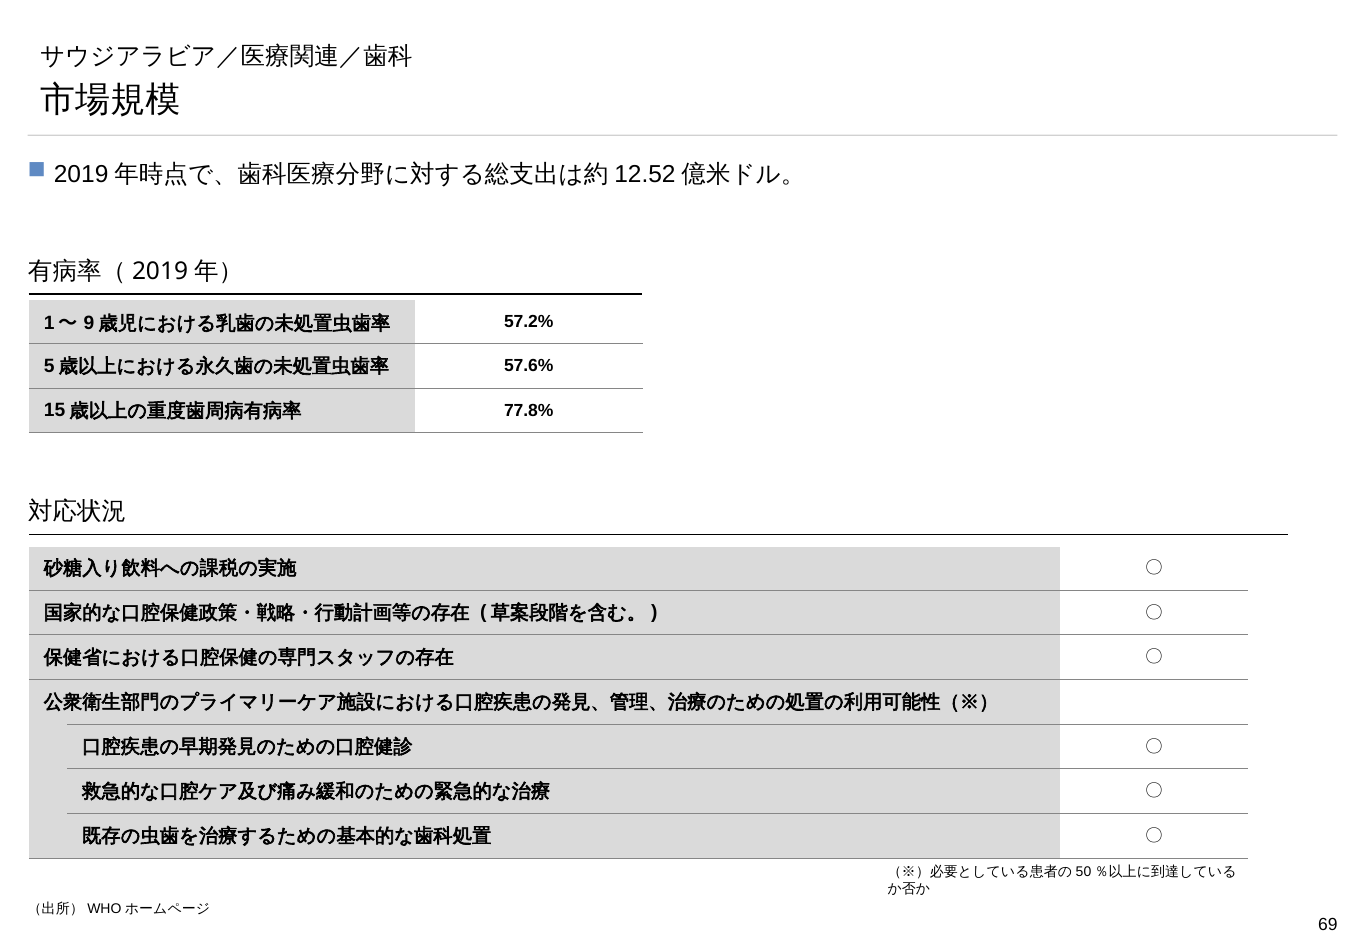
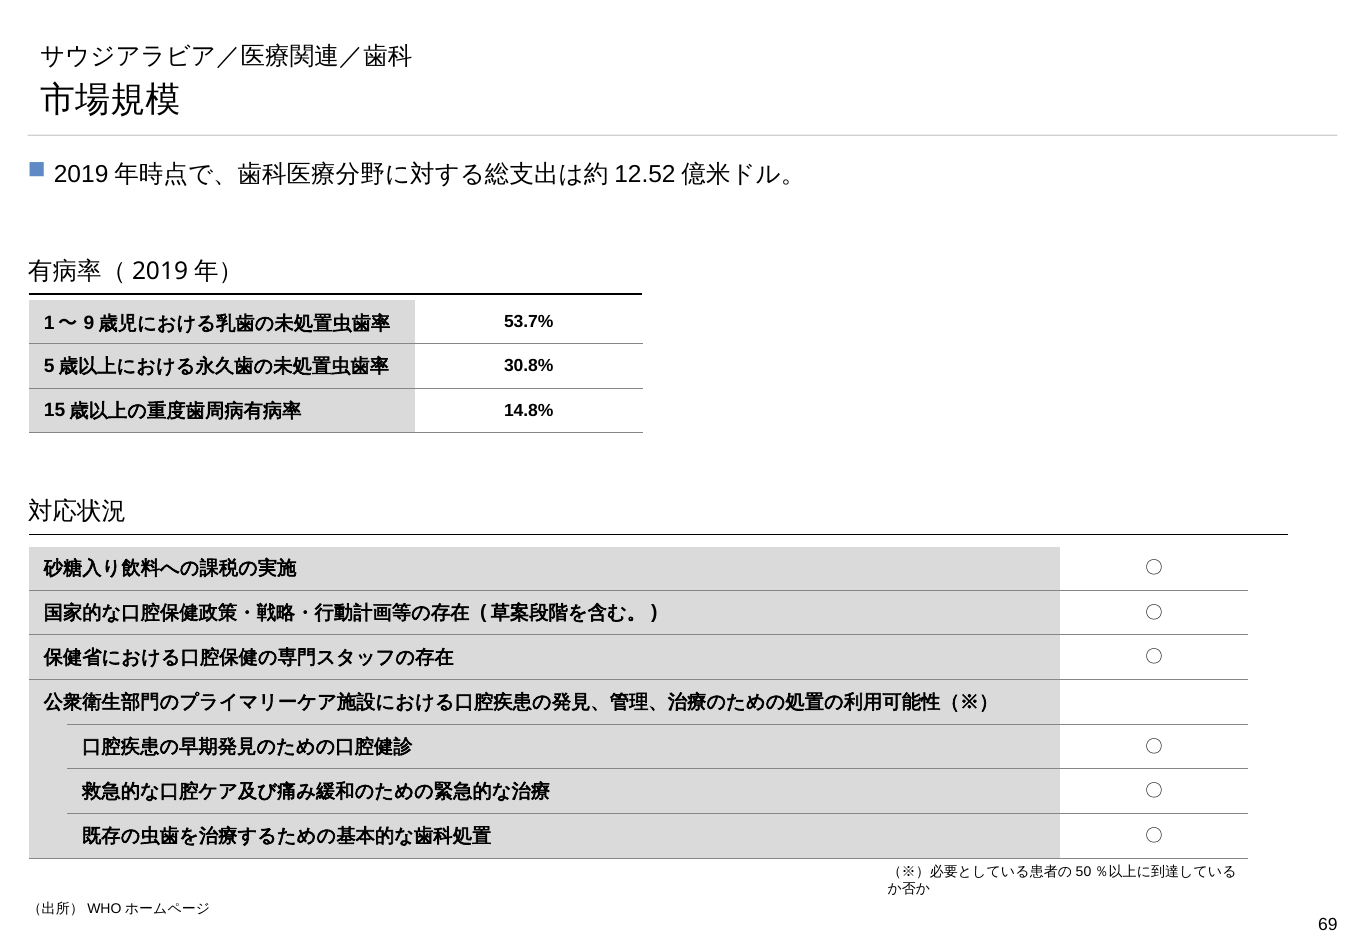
57.2%: 57.2% -> 53.7% (529, 321)
57.6%: 57.6% -> 30.8% (529, 366)
77.8%: 77.8% -> 14.8% (529, 411)
